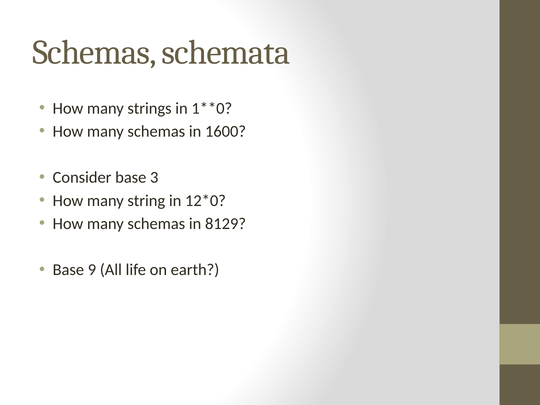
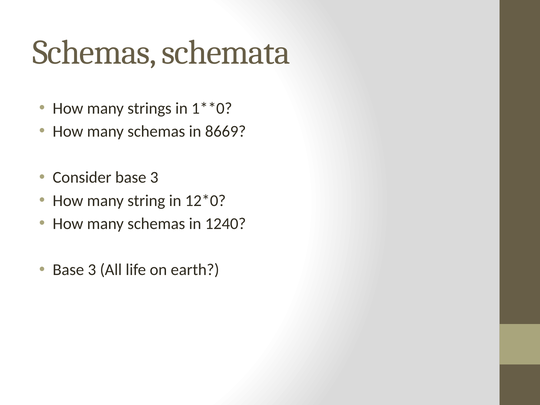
1600: 1600 -> 8669 (226, 131)
8129: 8129 -> 1240 (226, 224)
9: 9 -> 3 (92, 270)
